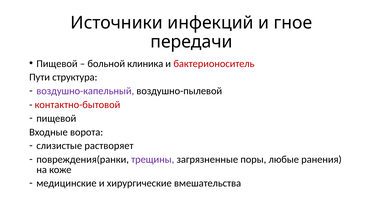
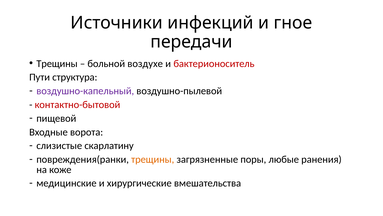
Пищевой: Пищевой -> Трещины (57, 63)
клиника: клиника -> воздухе (145, 63)
растворяет: растворяет -> скарлатину (109, 145)
трещины colour: purple -> orange (153, 159)
